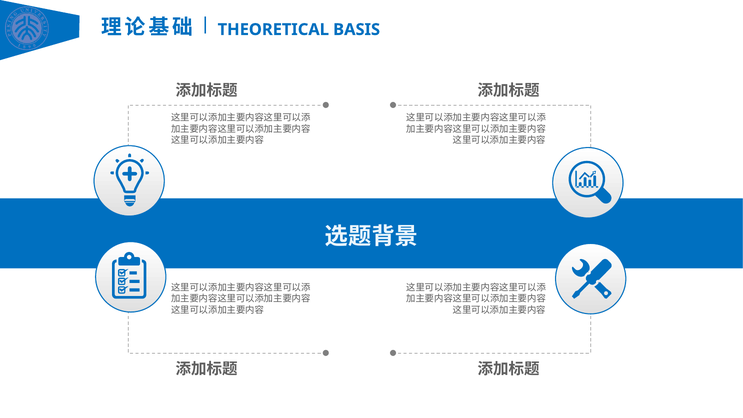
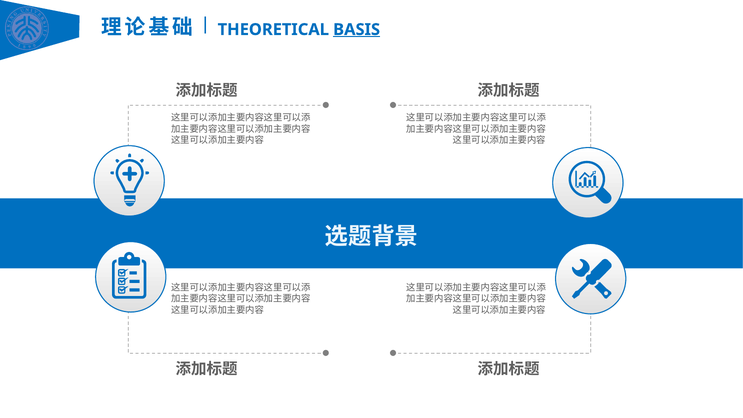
BASIS underline: none -> present (357, 30)
